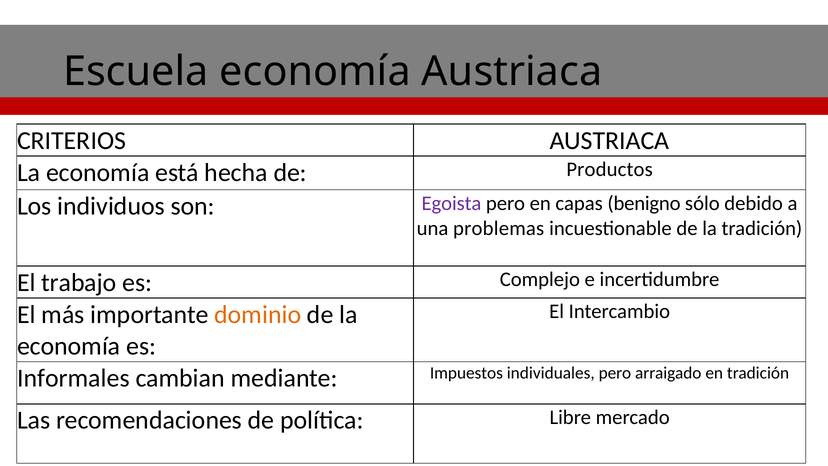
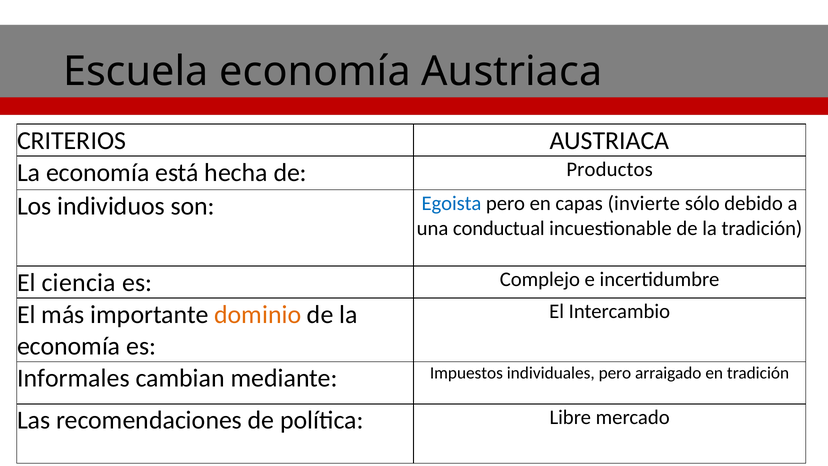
Egoista colour: purple -> blue (451, 203)
benigno: benigno -> invierte (644, 203)
problemas: problemas -> conductual (499, 228)
trabajo: trabajo -> ciencia (79, 282)
